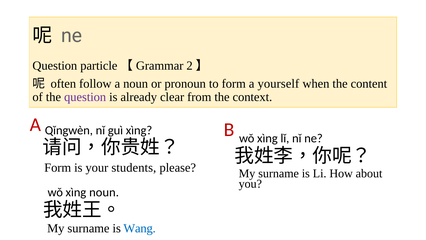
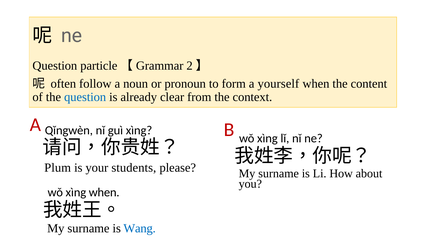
question colour: purple -> blue (85, 97)
Form: Form -> Plum (58, 168)
xìng noun: noun -> when (104, 192)
